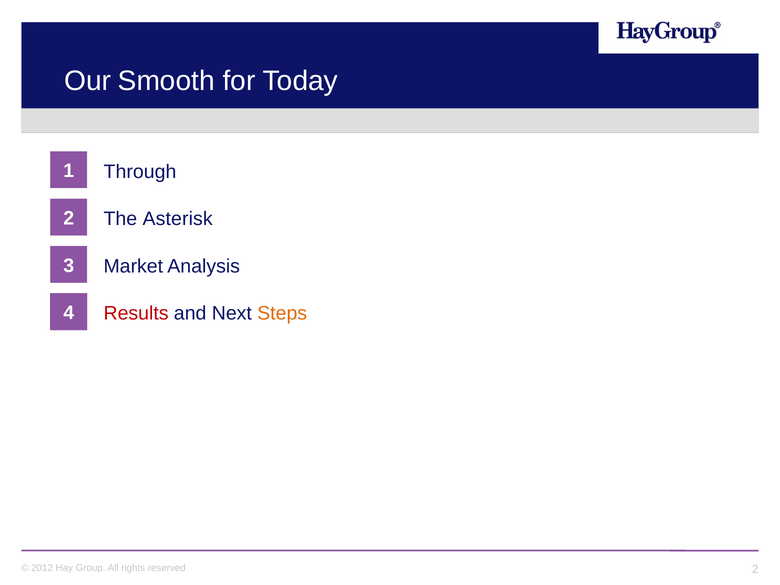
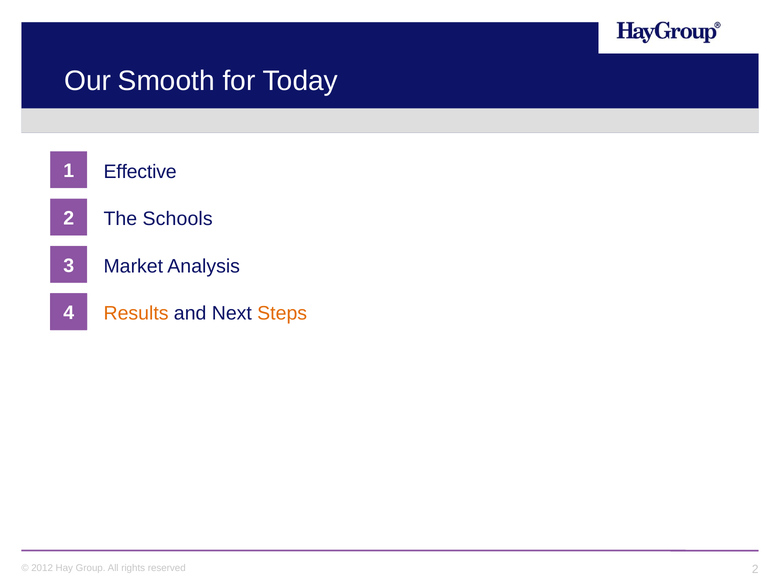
Through: Through -> Effective (140, 172)
Asterisk: Asterisk -> Schools (178, 219)
Results colour: red -> orange (136, 313)
